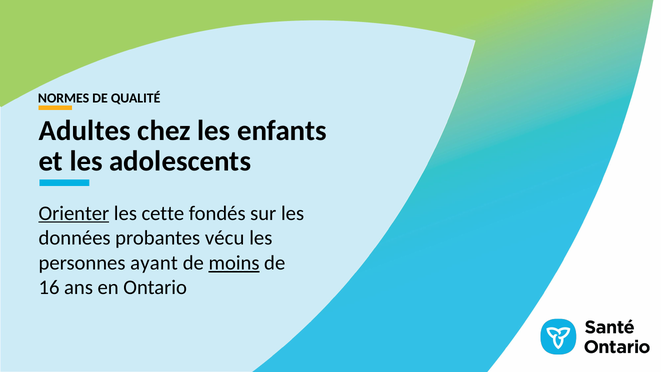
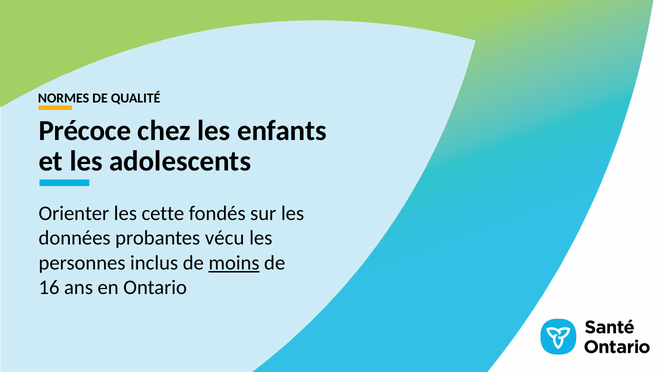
Adultes: Adultes -> Précoce (85, 131)
Orienter underline: present -> none (74, 213)
ayant: ayant -> inclus (154, 263)
